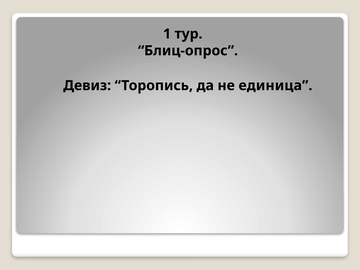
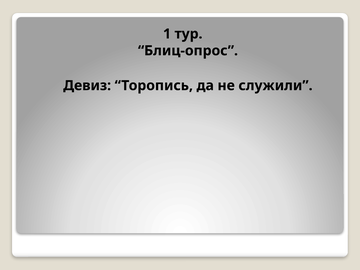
единица: единица -> служили (276, 86)
